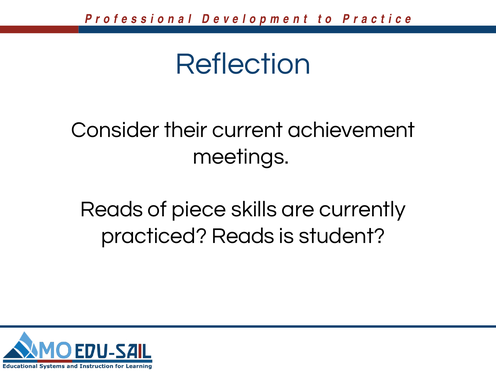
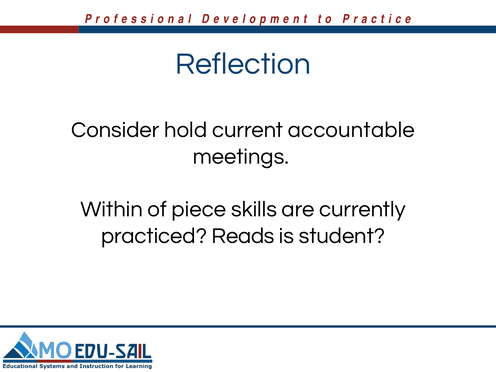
their: their -> hold (186, 130)
achievement: achievement -> accountable (351, 130)
Reads: Reads -> Within (112, 209)
